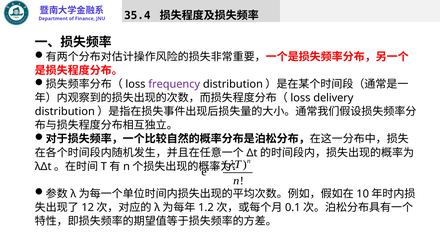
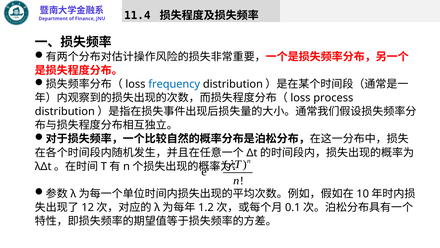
35.4: 35.4 -> 11.4 (137, 16)
frequency colour: purple -> blue (174, 84)
delivery: delivery -> process (333, 98)
